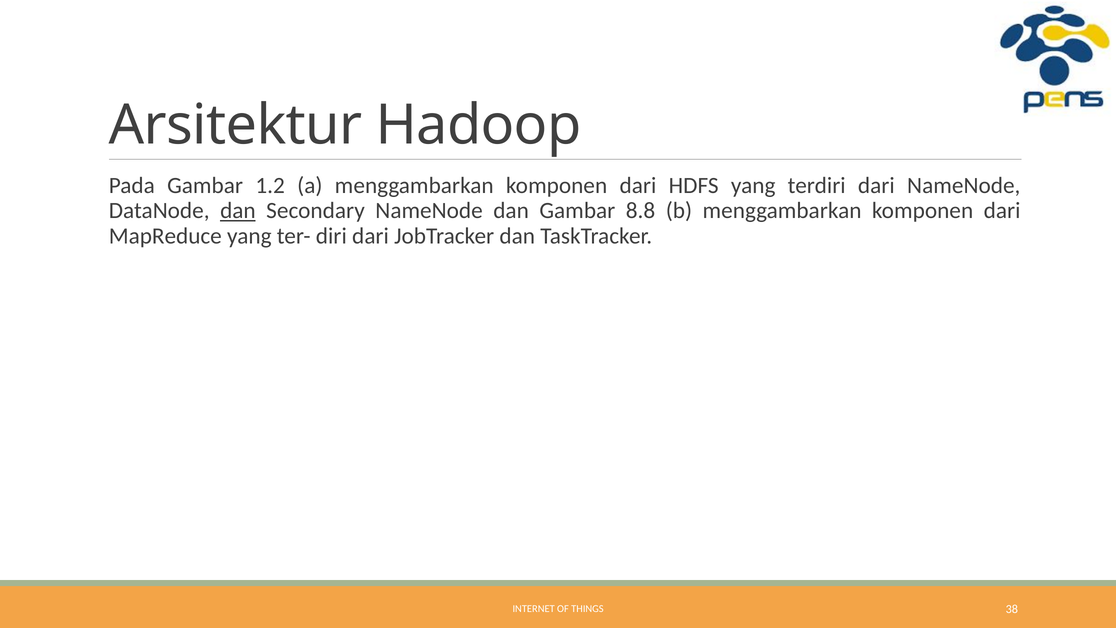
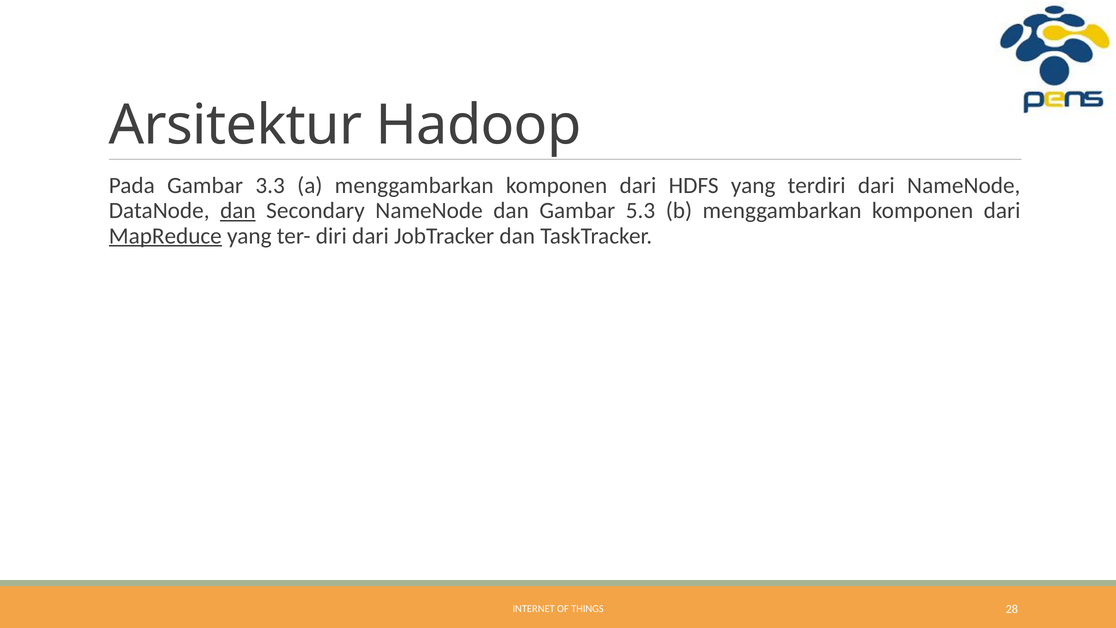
1.2: 1.2 -> 3.3 (270, 186)
8.8: 8.8 -> 5.3 (641, 211)
MapReduce underline: none -> present (165, 236)
38: 38 -> 28 (1012, 609)
